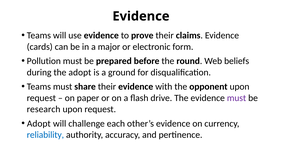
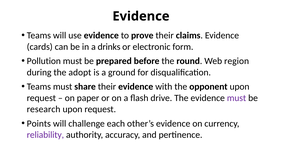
major: major -> drinks (109, 47)
beliefs: beliefs -> region (237, 61)
Adopt: Adopt -> Points (39, 123)
reliability colour: blue -> purple (45, 135)
